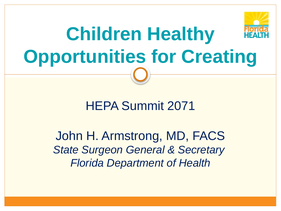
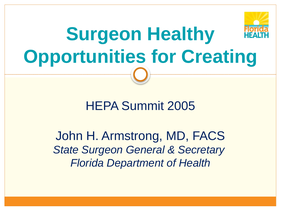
Children: Children -> Surgeon (104, 34)
2071: 2071 -> 2005 (181, 106)
